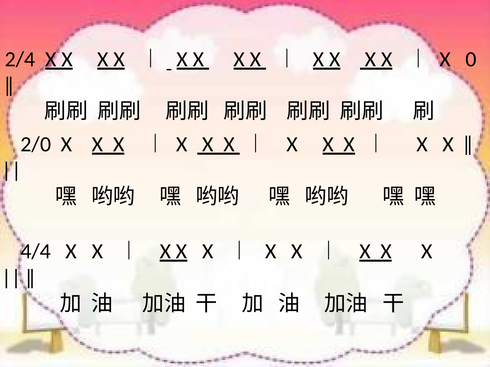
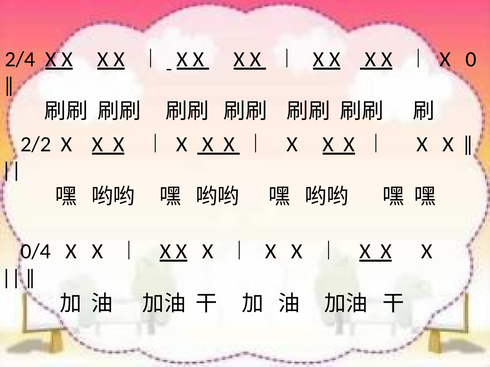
2/0: 2/0 -> 2/2 (36, 145)
4/4: 4/4 -> 0/4 (36, 252)
